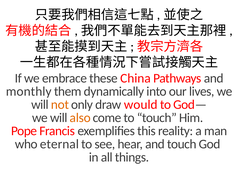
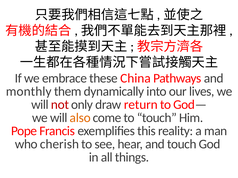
not colour: orange -> red (60, 105)
would: would -> return (141, 105)
eternal: eternal -> cherish (59, 145)
